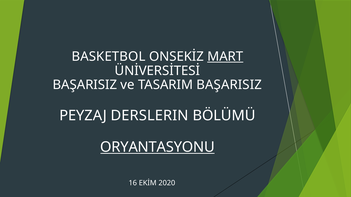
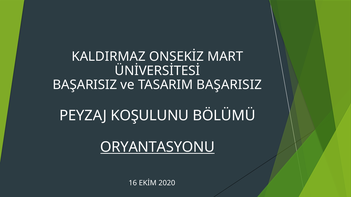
BASKETBOL: BASKETBOL -> KALDIRMAZ (109, 57)
MART underline: present -> none (225, 57)
DERSLERIN: DERSLERIN -> KOŞULUNU (150, 116)
